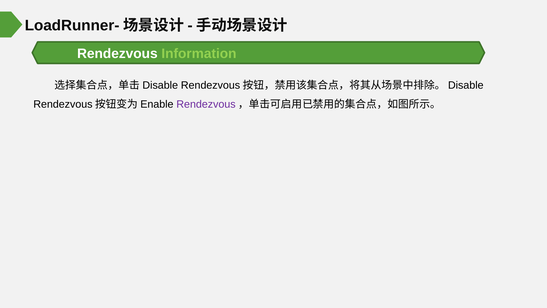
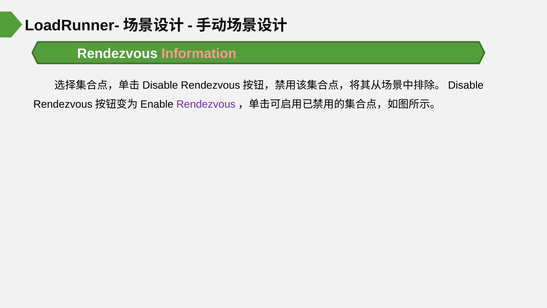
Information colour: light green -> pink (199, 54)
